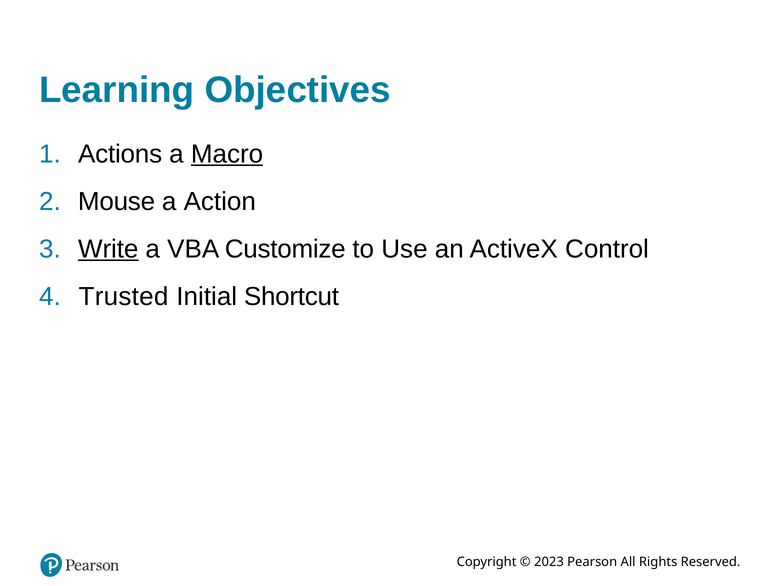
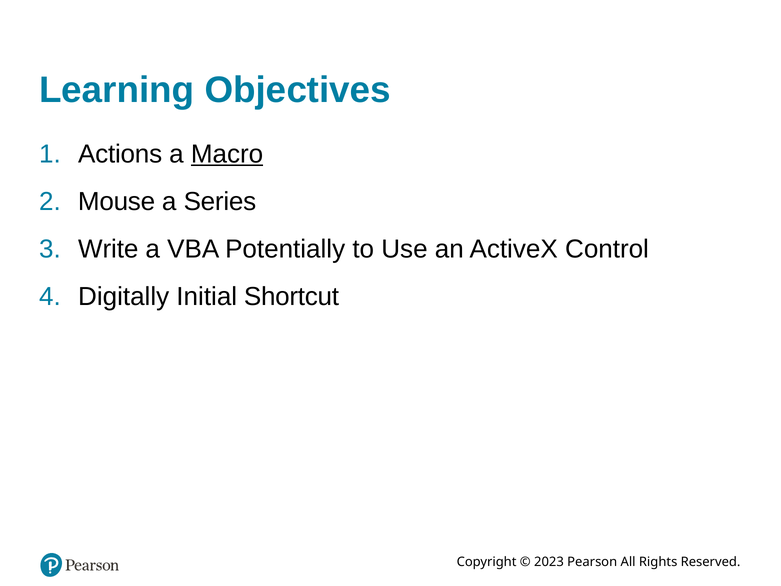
Action: Action -> Series (220, 202)
Write underline: present -> none (108, 249)
Customize: Customize -> Potentially (285, 249)
Trusted: Trusted -> Digitally (124, 297)
